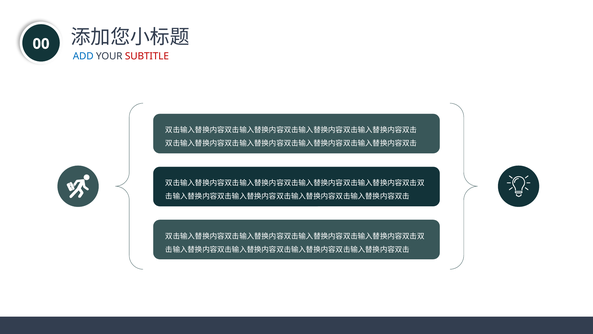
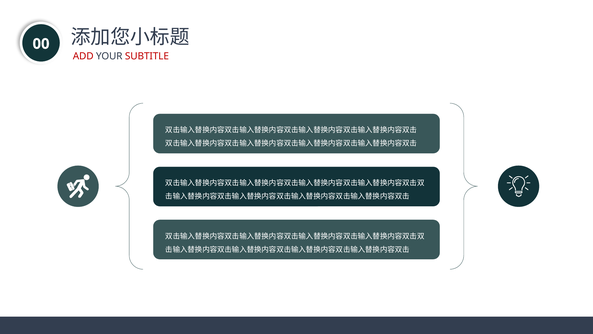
ADD colour: blue -> red (83, 56)
